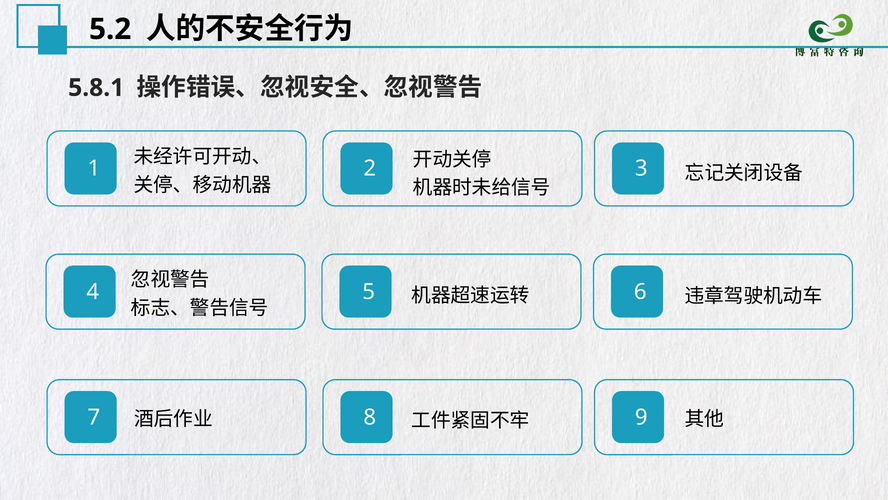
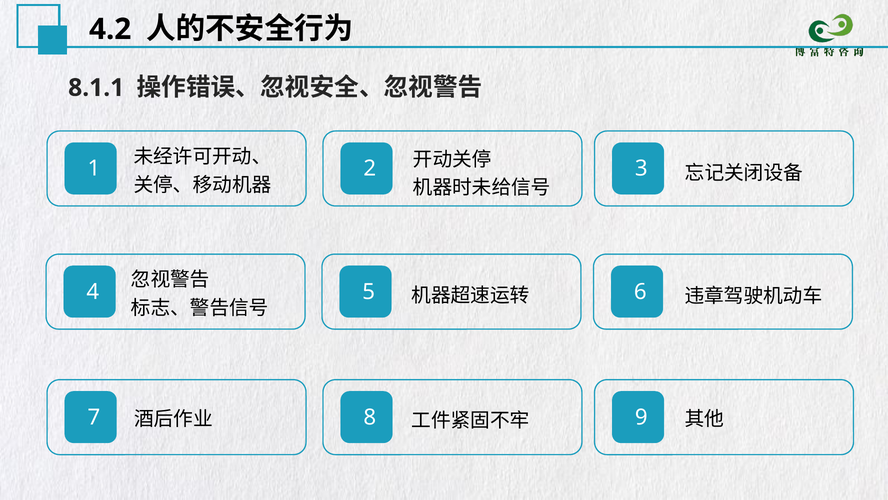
5.2: 5.2 -> 4.2 (110, 29)
5.8.1: 5.8.1 -> 8.1.1 (96, 88)
